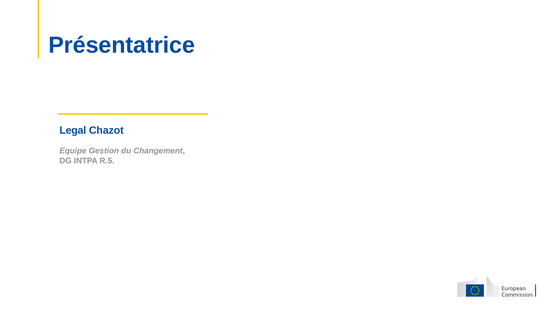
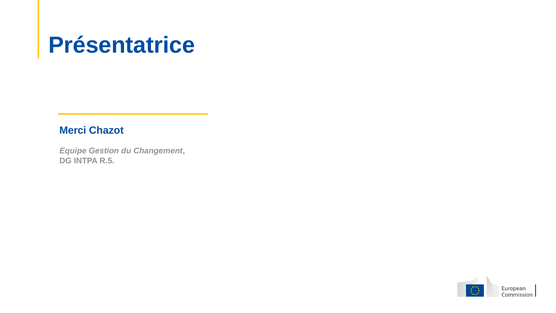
Legal: Legal -> Merci (73, 130)
